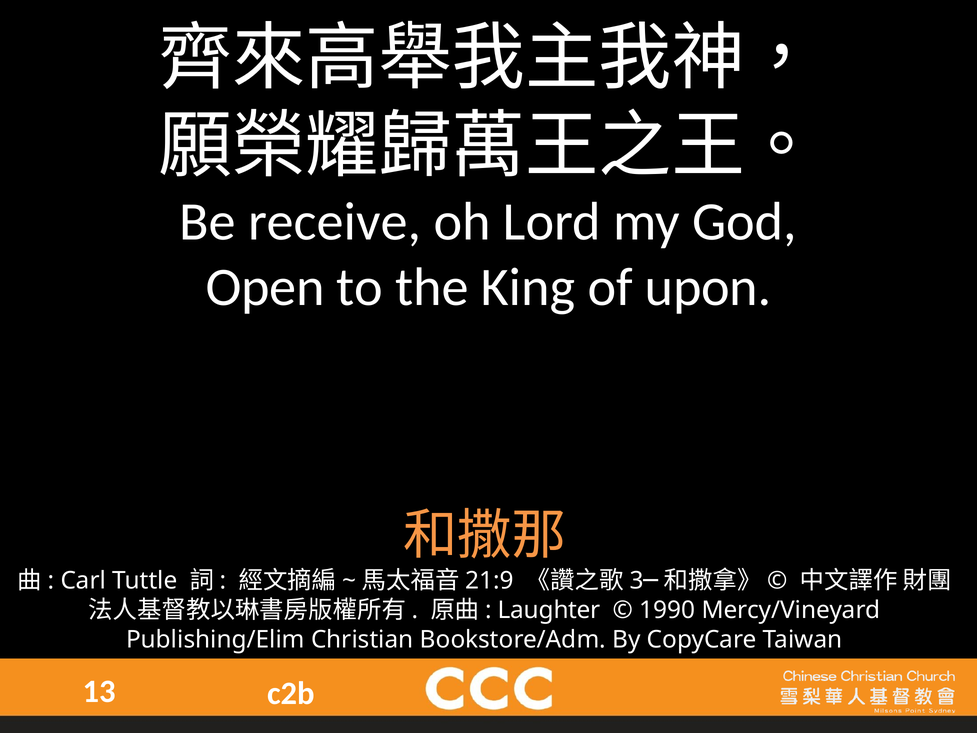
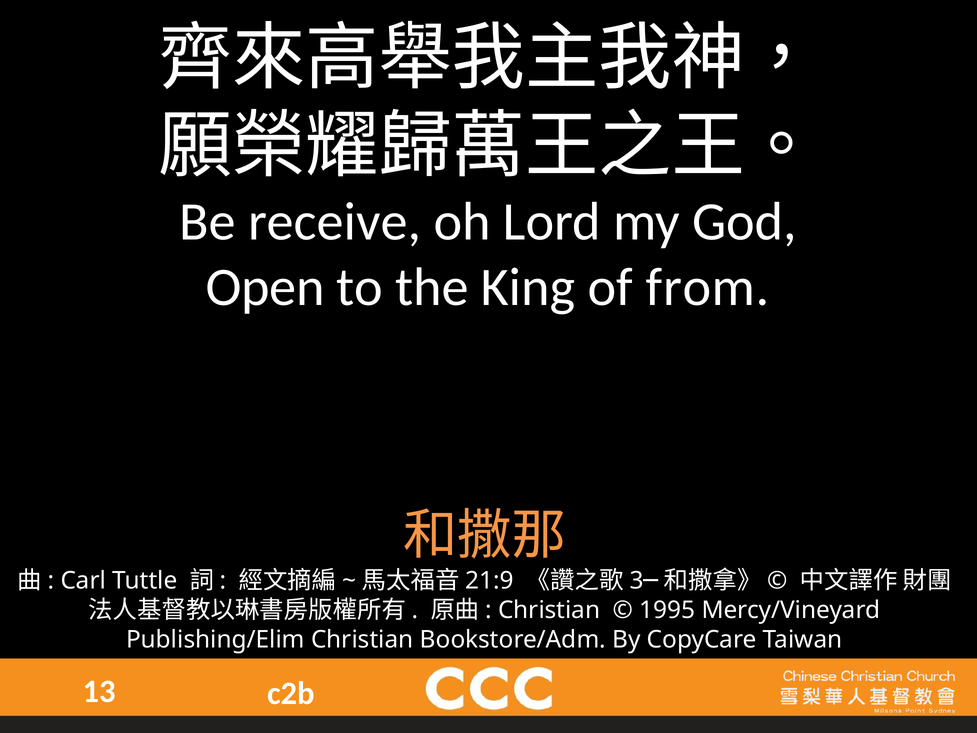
upon: upon -> from (708, 287)
Laughter: Laughter -> Christian (549, 610)
1990: 1990 -> 1995 (667, 610)
